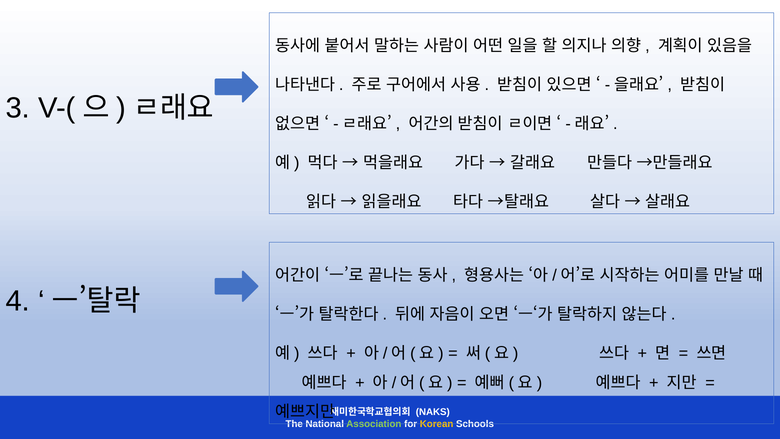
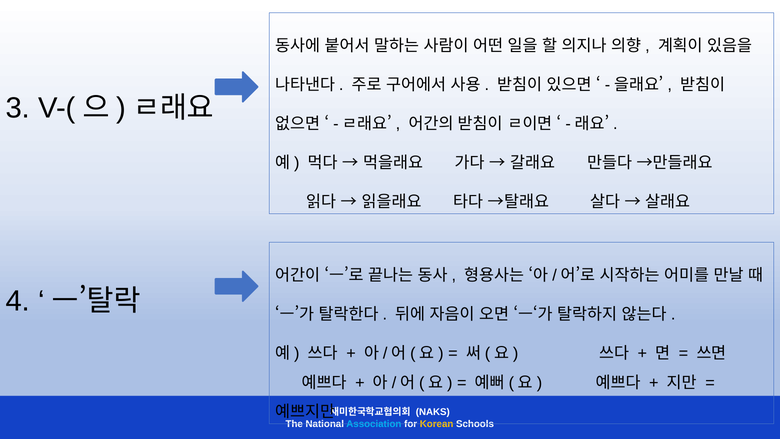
Association colour: light green -> light blue (374, 424)
